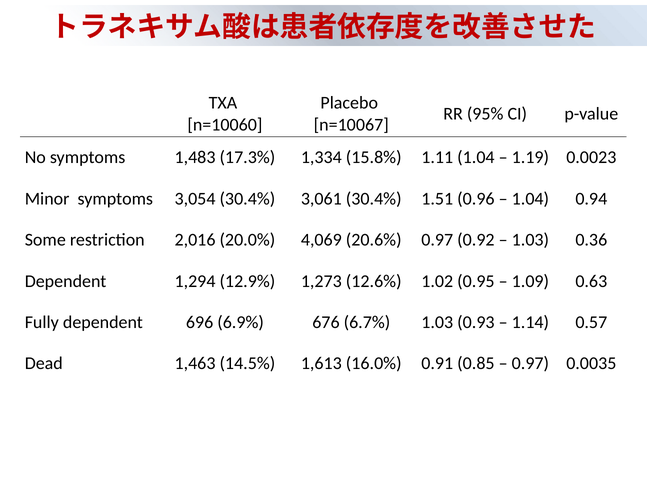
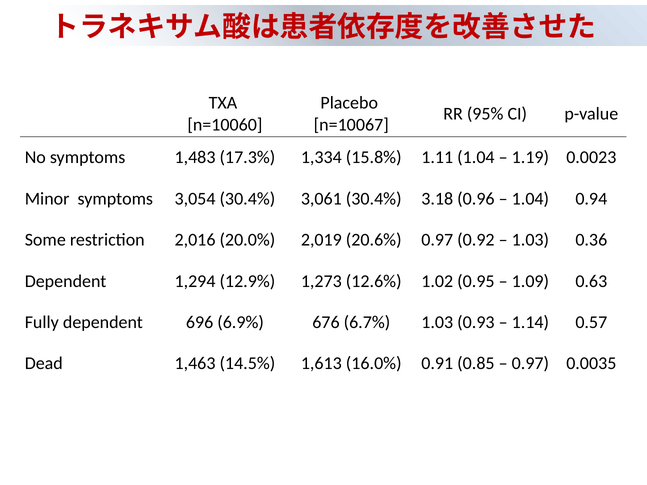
1.51: 1.51 -> 3.18 (437, 199)
4,069: 4,069 -> 2,019 (321, 240)
